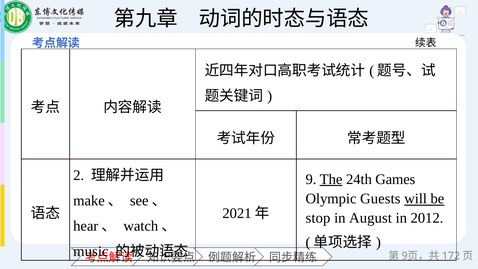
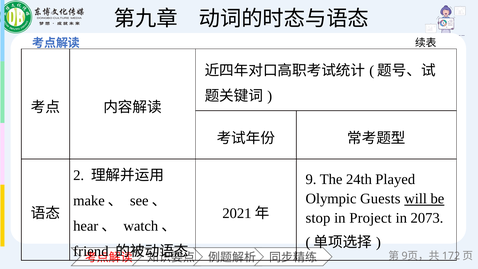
The underline: present -> none (331, 179)
Games: Games -> Played (395, 179)
August: August -> Project (370, 218)
2012: 2012 -> 2073 (427, 218)
music: music -> friend (91, 251)
